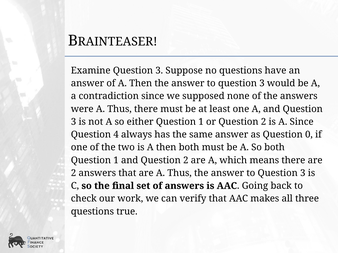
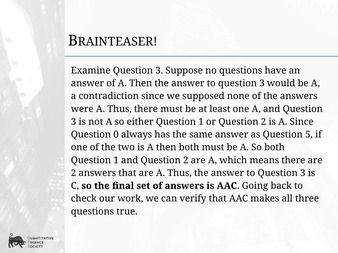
4: 4 -> 0 (116, 135)
0: 0 -> 5 (309, 135)
